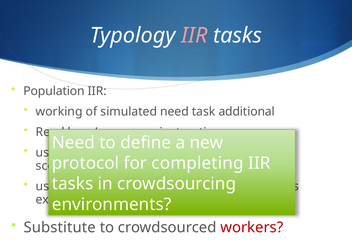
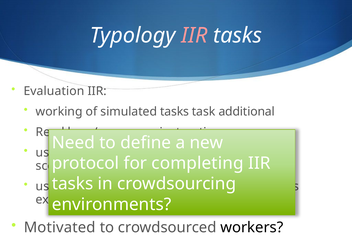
Population: Population -> Evaluation (54, 91)
simulated need: need -> tasks (175, 111)
Substitute: Substitute -> Motivated (60, 227)
workers colour: red -> black (252, 227)
